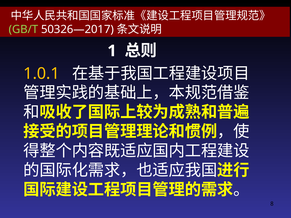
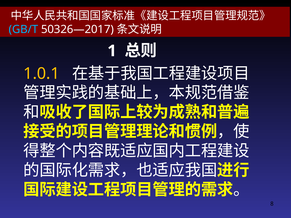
GB/T colour: light green -> light blue (23, 29)
